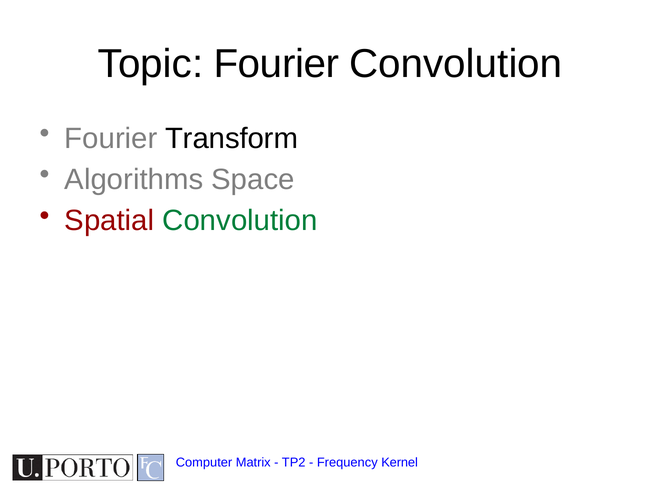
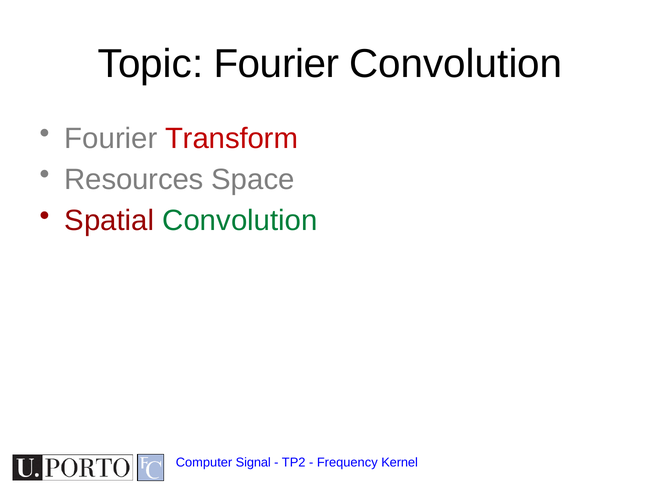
Transform colour: black -> red (232, 139)
Algorithms: Algorithms -> Resources (134, 180)
Matrix: Matrix -> Signal (253, 463)
